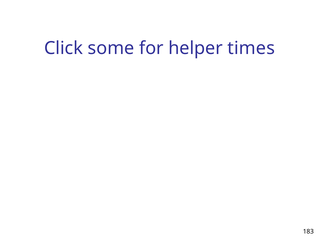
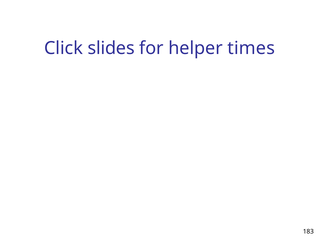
some: some -> slides (111, 48)
